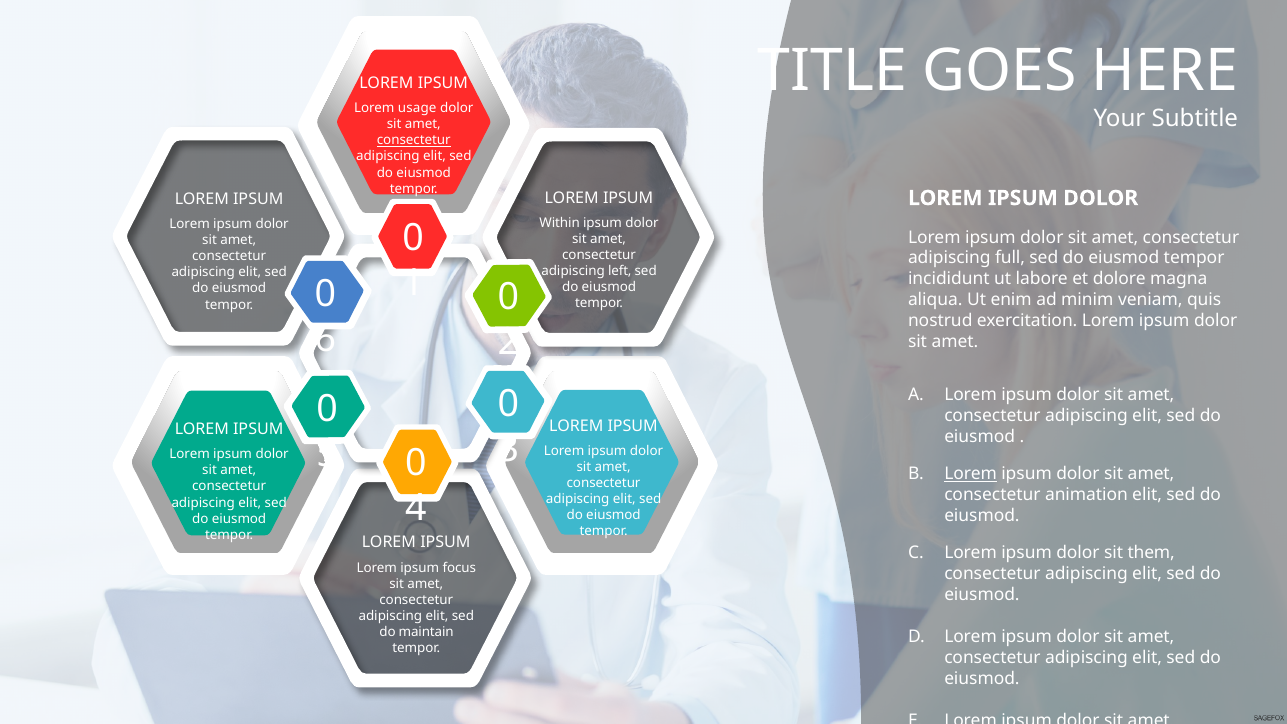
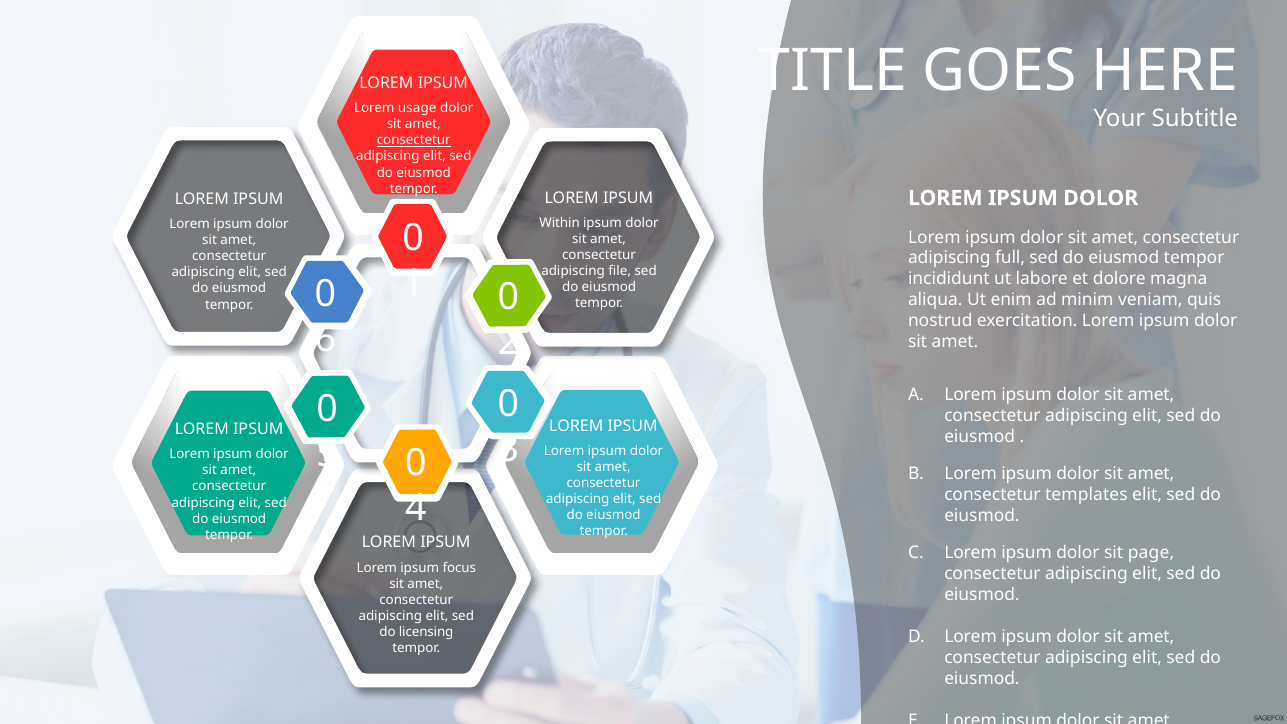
left: left -> file (620, 271)
Lorem underline: present -> none (971, 474)
animation: animation -> templates (1086, 495)
them: them -> page (1151, 553)
maintain: maintain -> licensing (426, 632)
